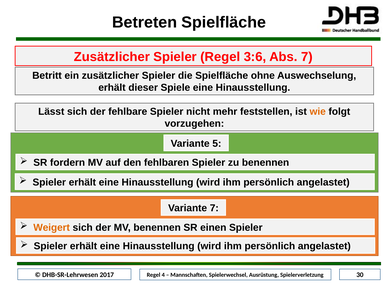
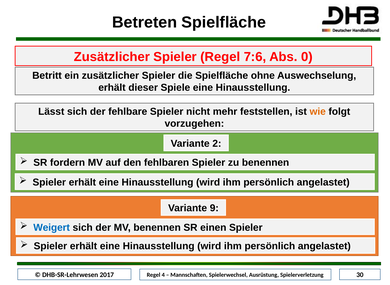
3:6: 3:6 -> 7:6 (255, 57)
Abs 7: 7 -> 0 (307, 57)
5: 5 -> 2 (217, 144)
Variante 7: 7 -> 9 (214, 208)
Weigert colour: orange -> blue (52, 228)
